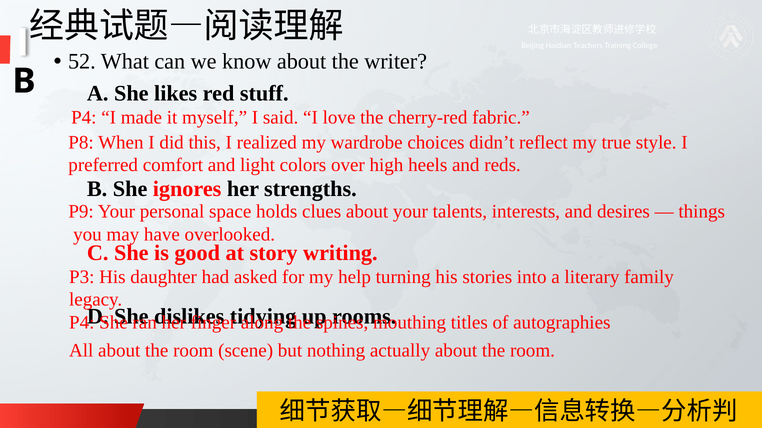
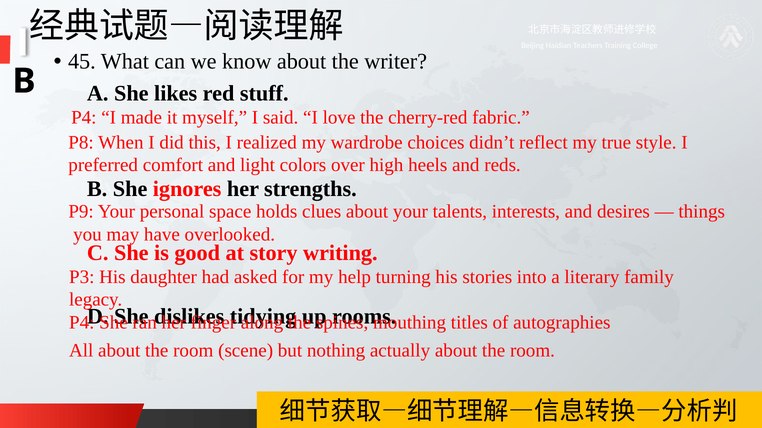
52: 52 -> 45 (82, 62)
